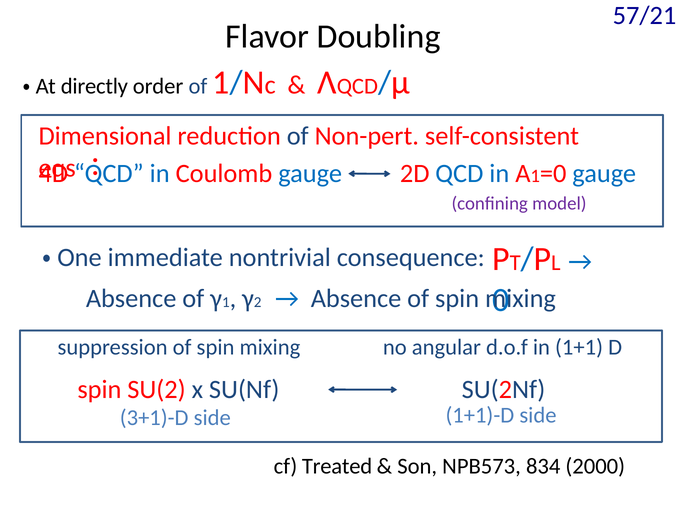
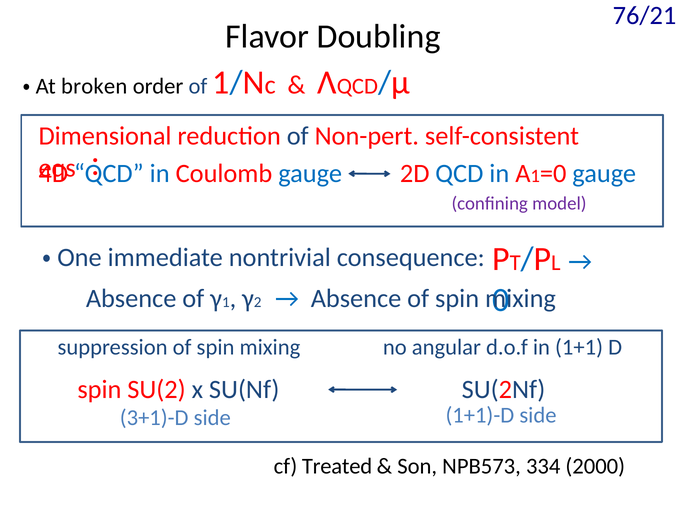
57/21: 57/21 -> 76/21 (645, 15)
directly: directly -> broken (94, 86)
834: 834 -> 334 (543, 466)
